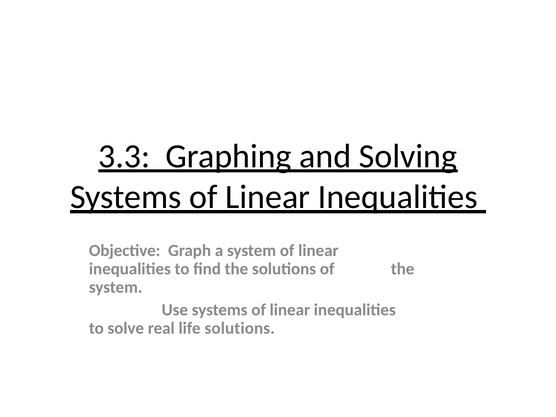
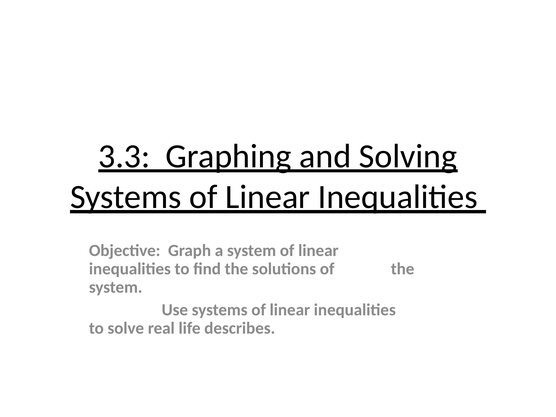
life solutions: solutions -> describes (240, 328)
